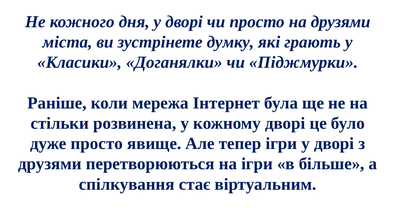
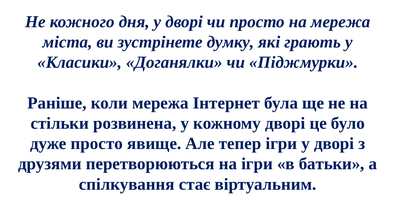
на друзями: друзями -> мережа (341, 22)
більше: більше -> батьки (332, 164)
